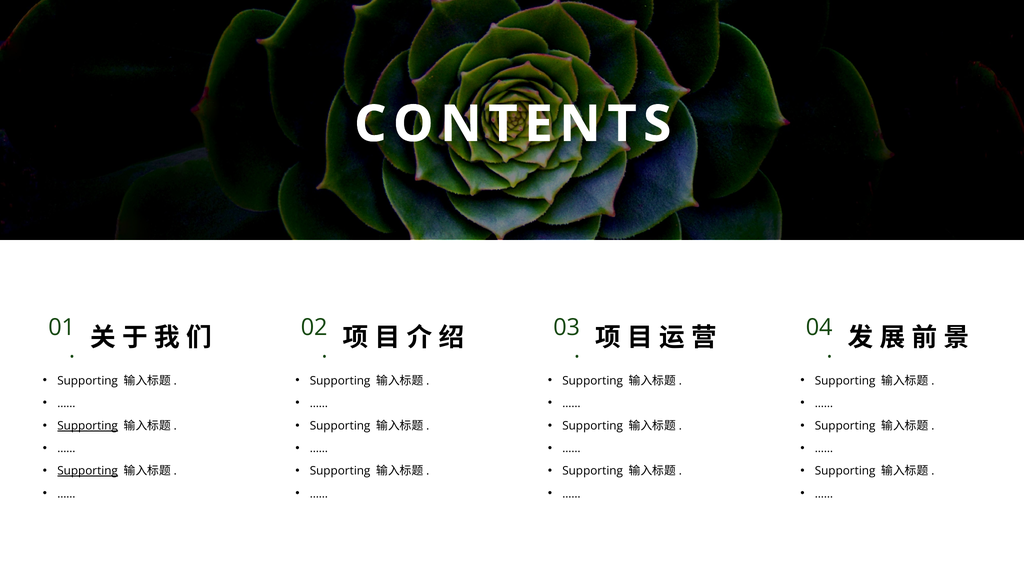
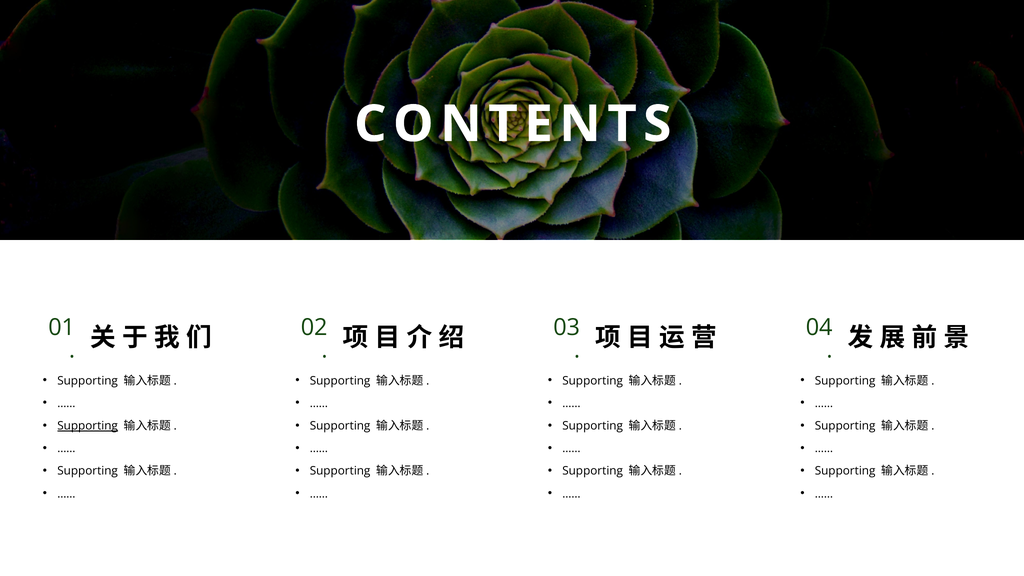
Supporting underline: present -> none (88, 471)
